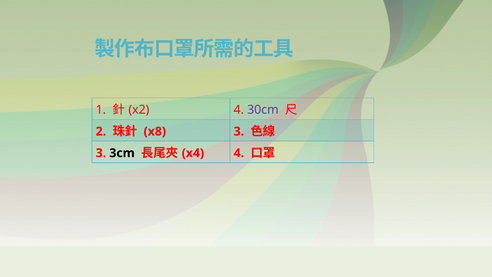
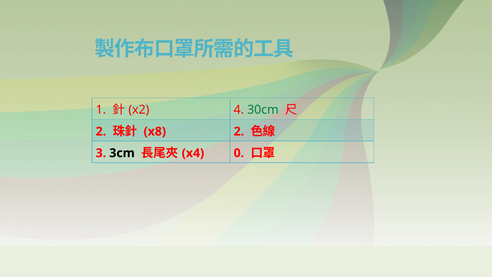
30cm colour: purple -> green (263, 110)
x8 3: 3 -> 2 (239, 131)
4: 4 -> 0 (239, 153)
